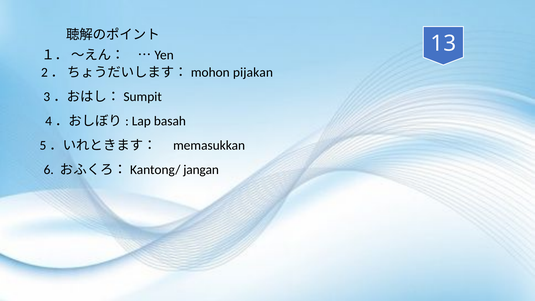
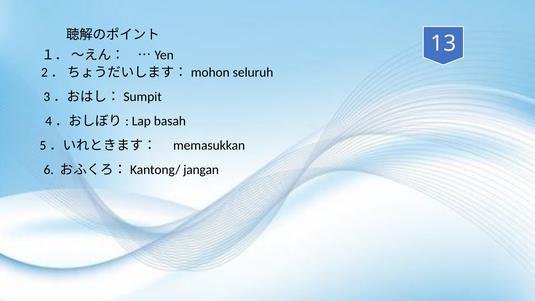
pijakan: pijakan -> seluruh (253, 72)
